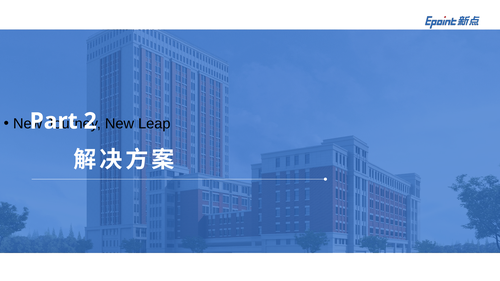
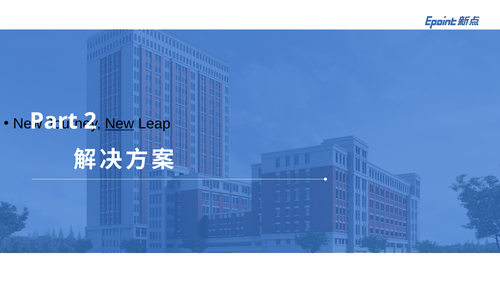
New underline: none -> present (120, 124)
